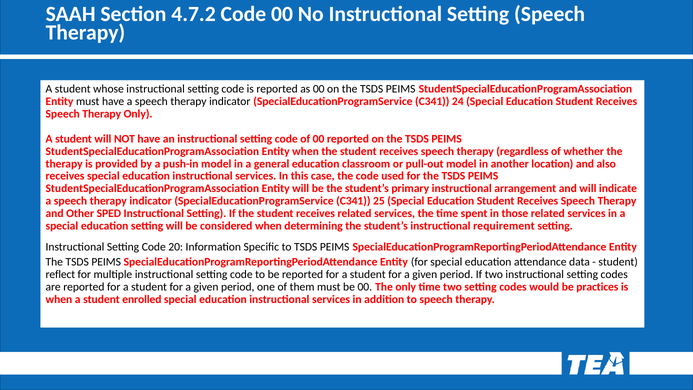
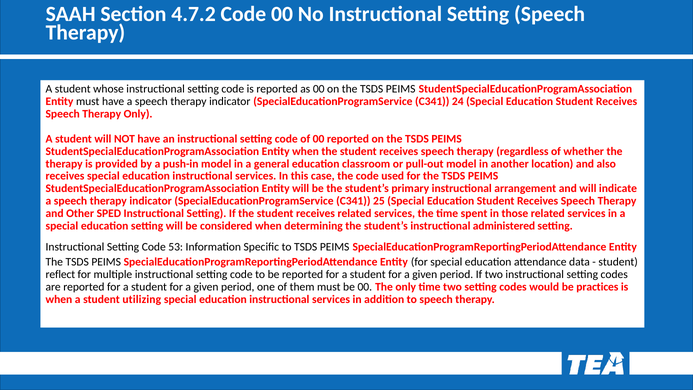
requirement: requirement -> administered (504, 226)
20: 20 -> 53 (176, 247)
enrolled: enrolled -> utilizing (142, 299)
